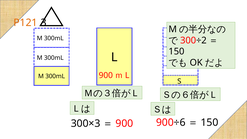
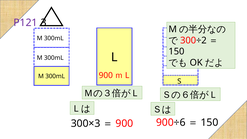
P121 colour: orange -> purple (26, 23)
